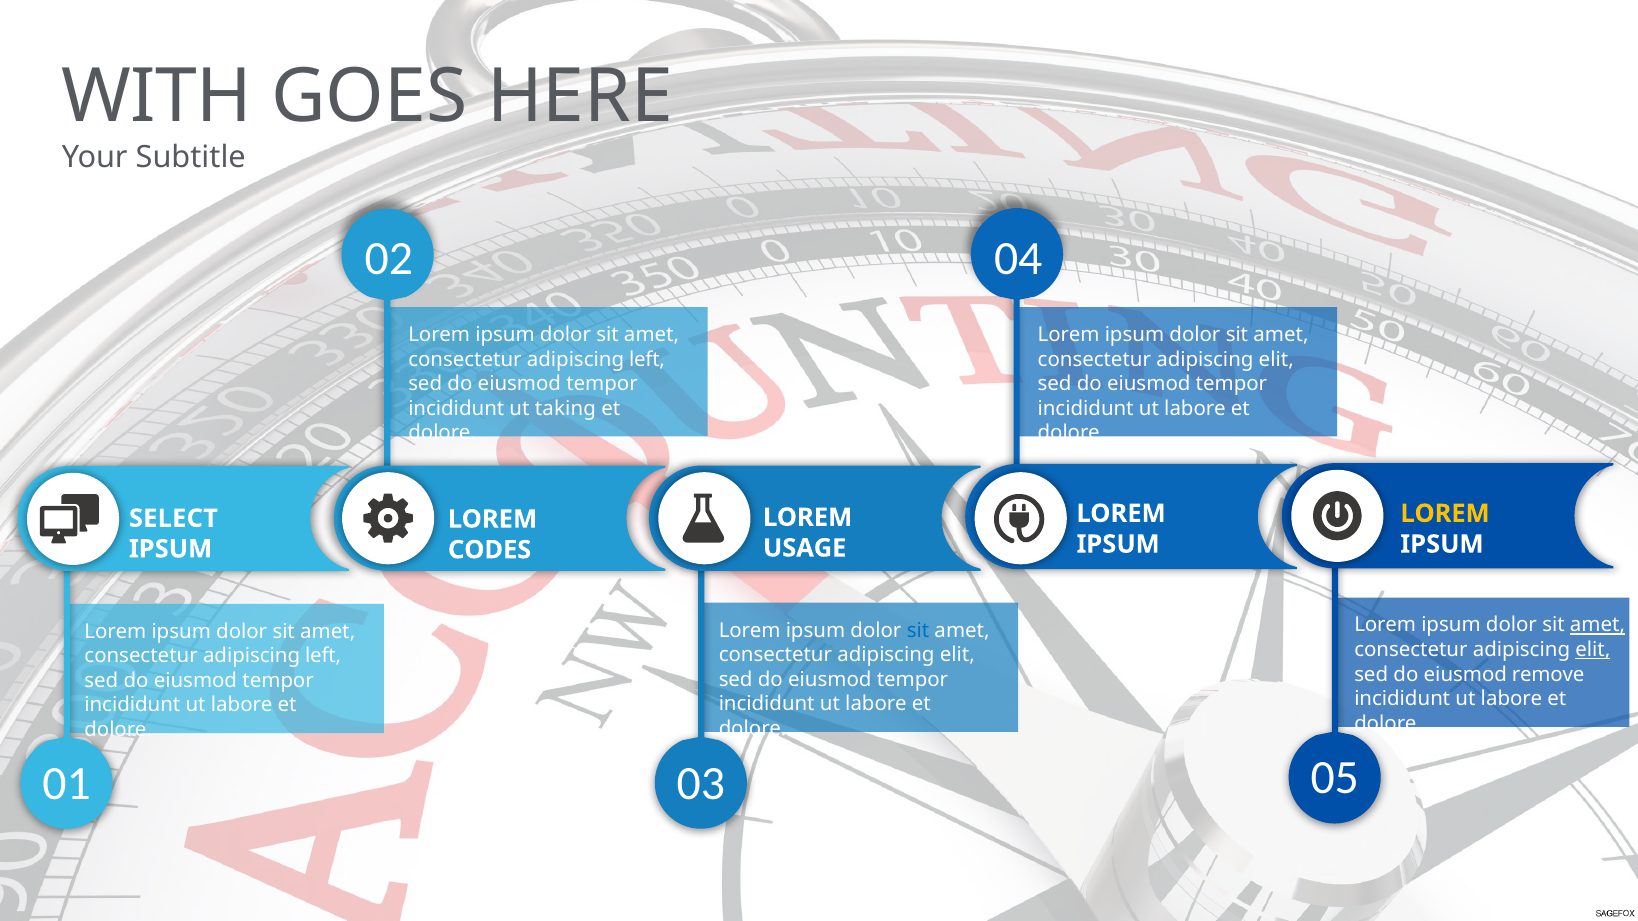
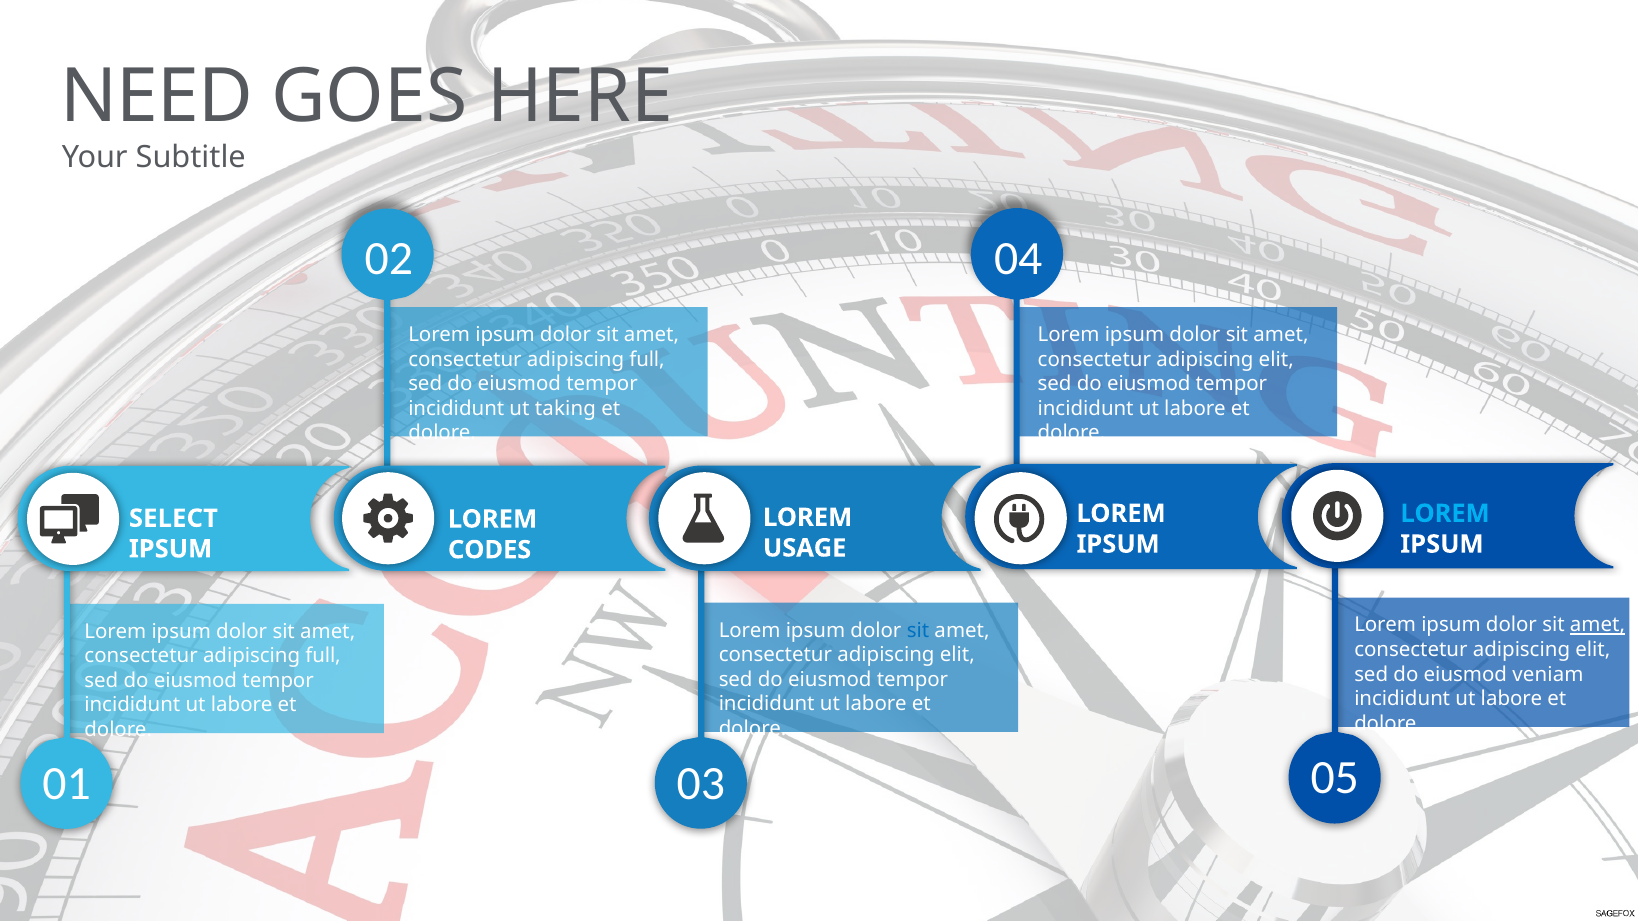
WITH: WITH -> NEED (157, 97)
left: left -> full (647, 359)
LOREM colour: yellow -> light blue (1445, 514)
elit underline: present -> none (1593, 650)
left: left -> full (323, 656)
remove: remove -> veniam (1548, 675)
